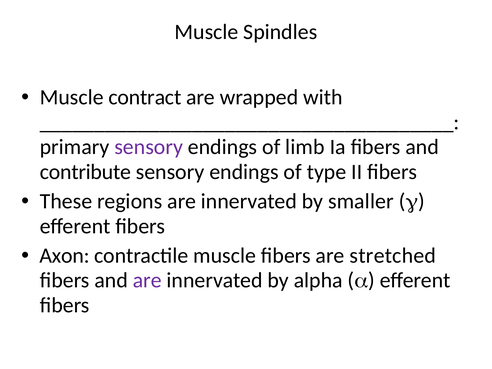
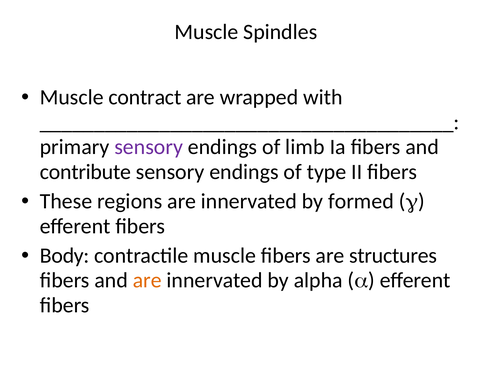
smaller: smaller -> formed (361, 201)
Axon: Axon -> Body (65, 256)
stretched: stretched -> structures (393, 256)
are colour: purple -> orange (147, 280)
